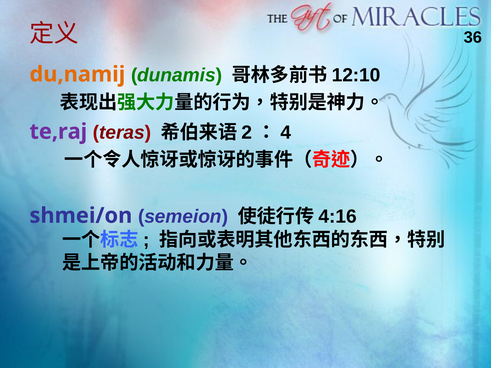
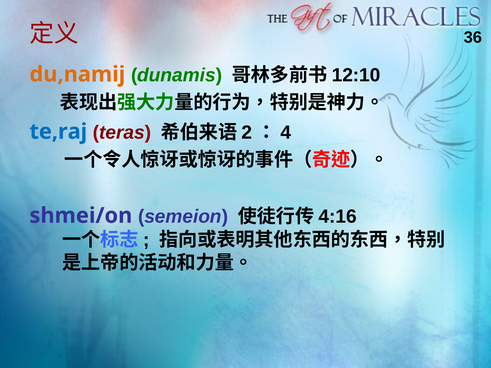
te,raj colour: purple -> blue (58, 132)
